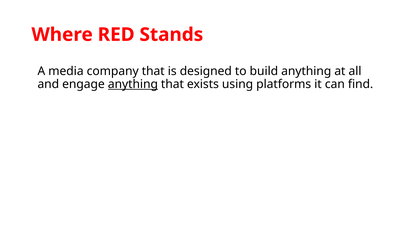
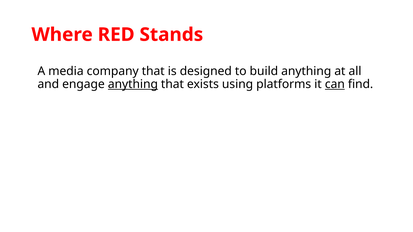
can underline: none -> present (335, 84)
